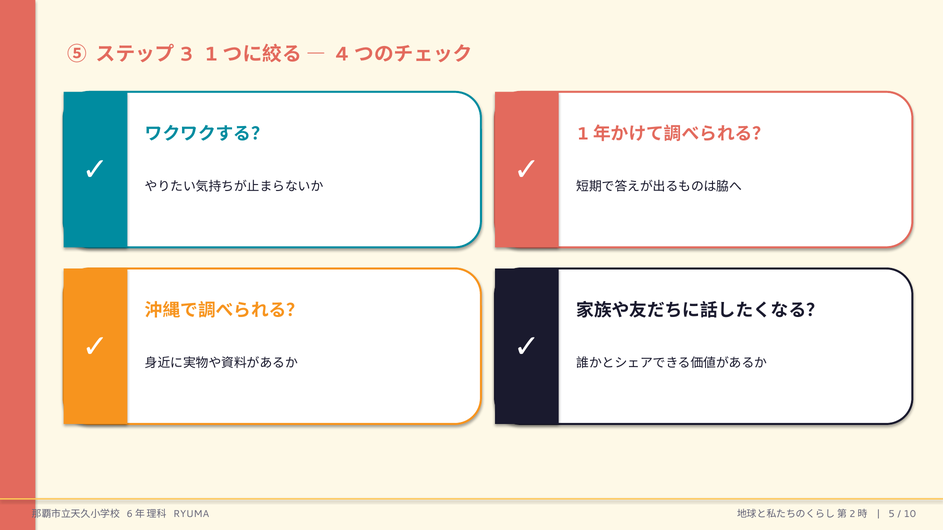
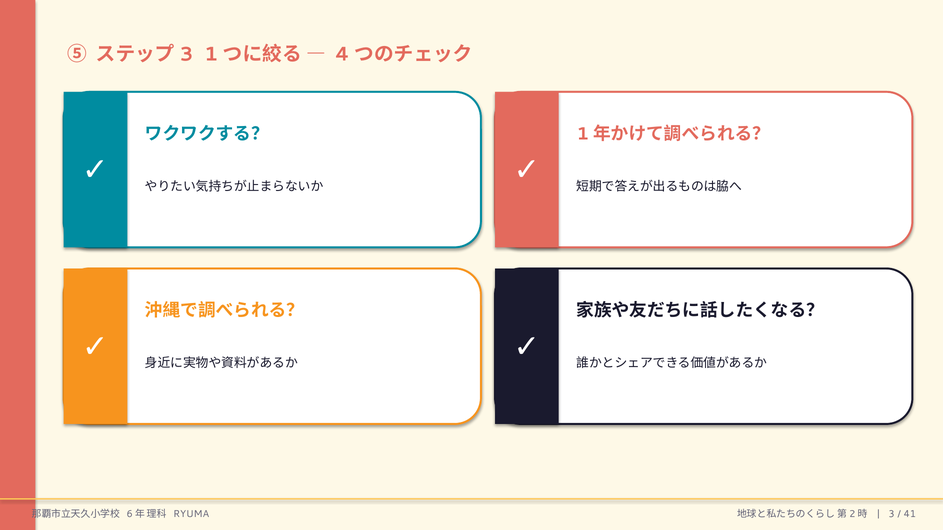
5: 5 -> 3 (892, 515)
10: 10 -> 41 (910, 515)
